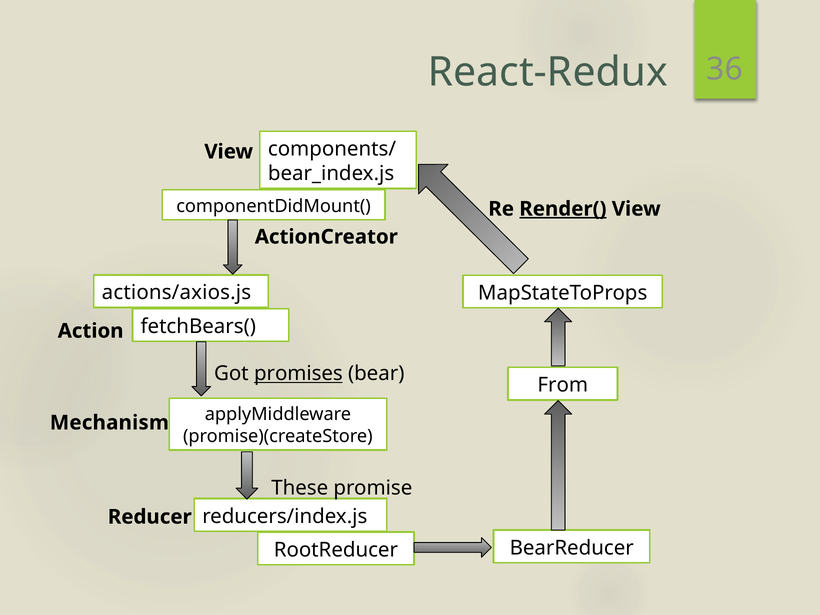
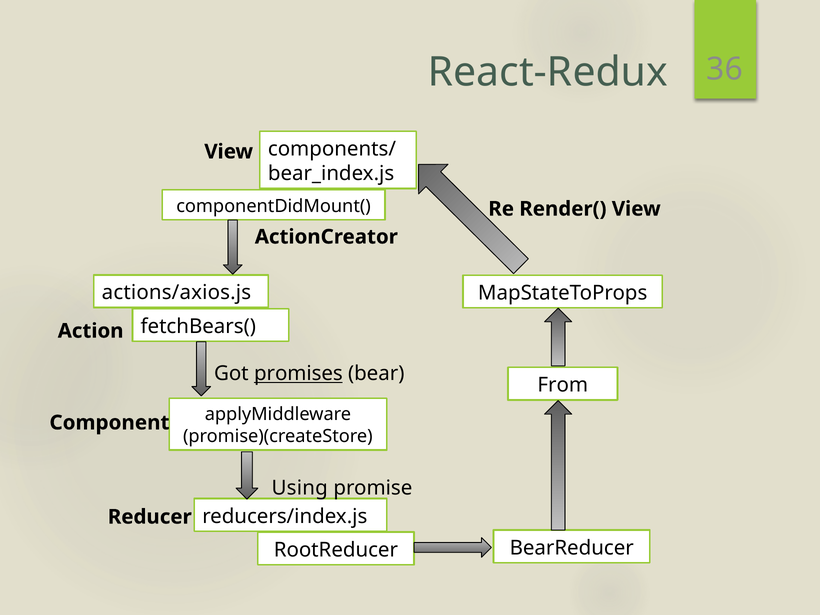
Render( underline: present -> none (563, 209)
Mechanism: Mechanism -> Component (109, 423)
These: These -> Using (300, 488)
